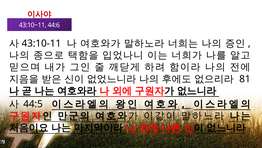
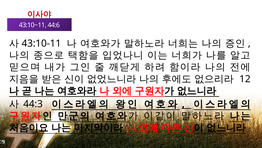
81: 81 -> 12 (245, 79)
44:5: 44:5 -> 44:3 (33, 104)
